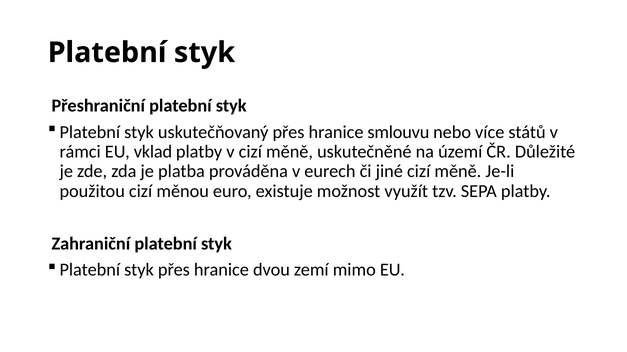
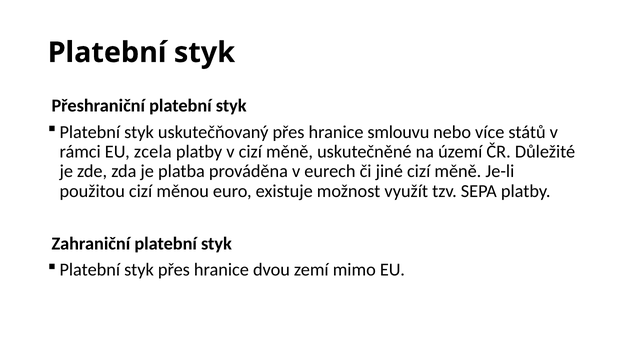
vklad: vklad -> zcela (153, 152)
